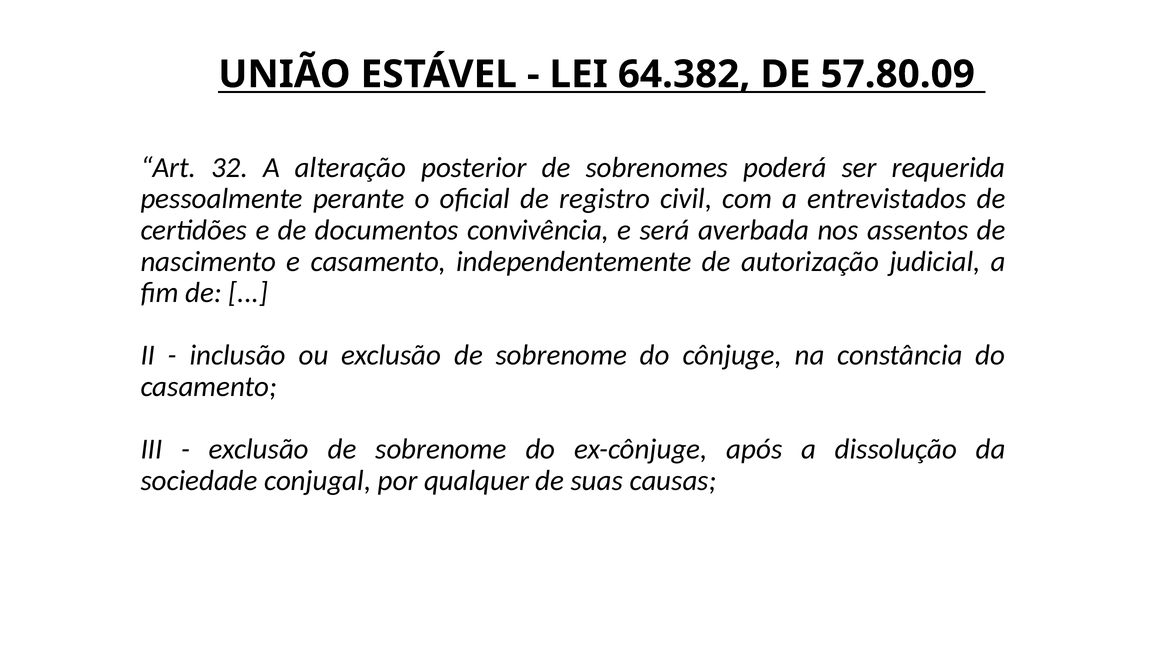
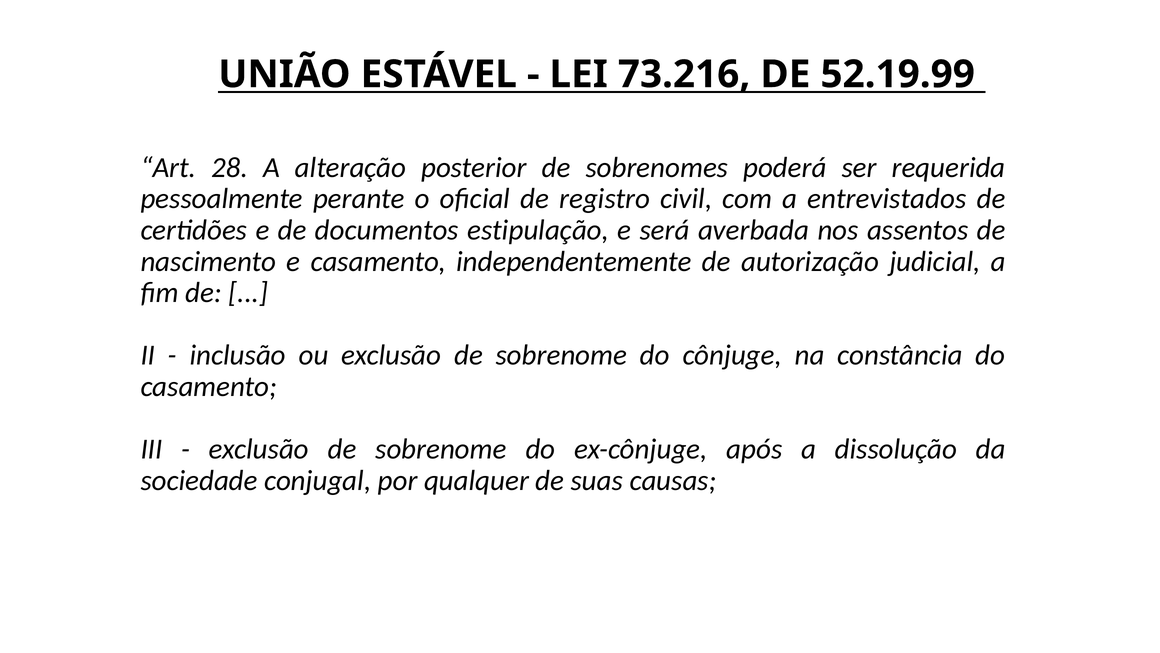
64.382: 64.382 -> 73.216 (684, 74)
57.80.09: 57.80.09 -> 52.19.99 (898, 74)
32: 32 -> 28 (230, 167)
convivência: convivência -> estipulação (538, 230)
